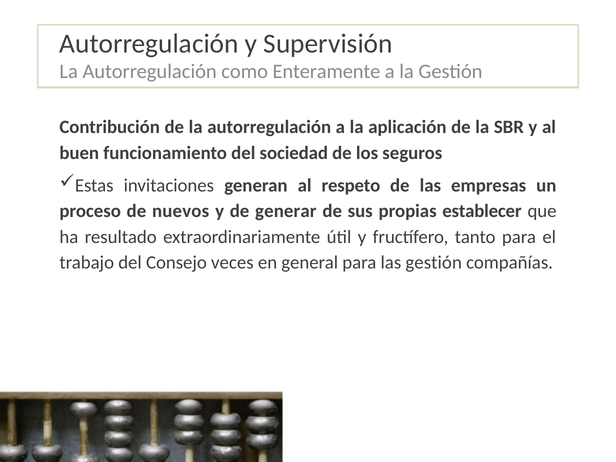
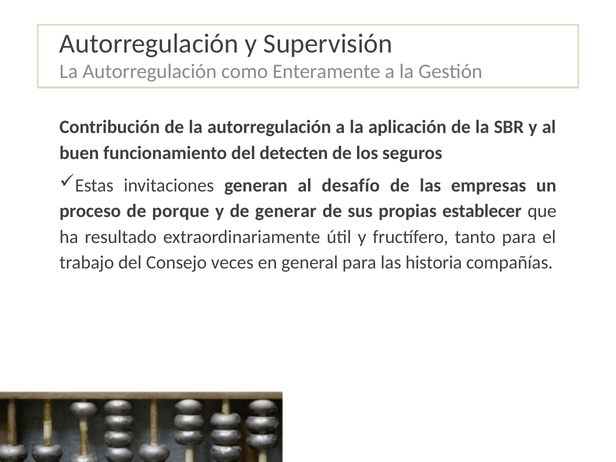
sociedad: sociedad -> detecten (294, 153)
respeto: respeto -> desafío (351, 186)
nuevos: nuevos -> porque (181, 211)
las gestión: gestión -> historia (434, 263)
